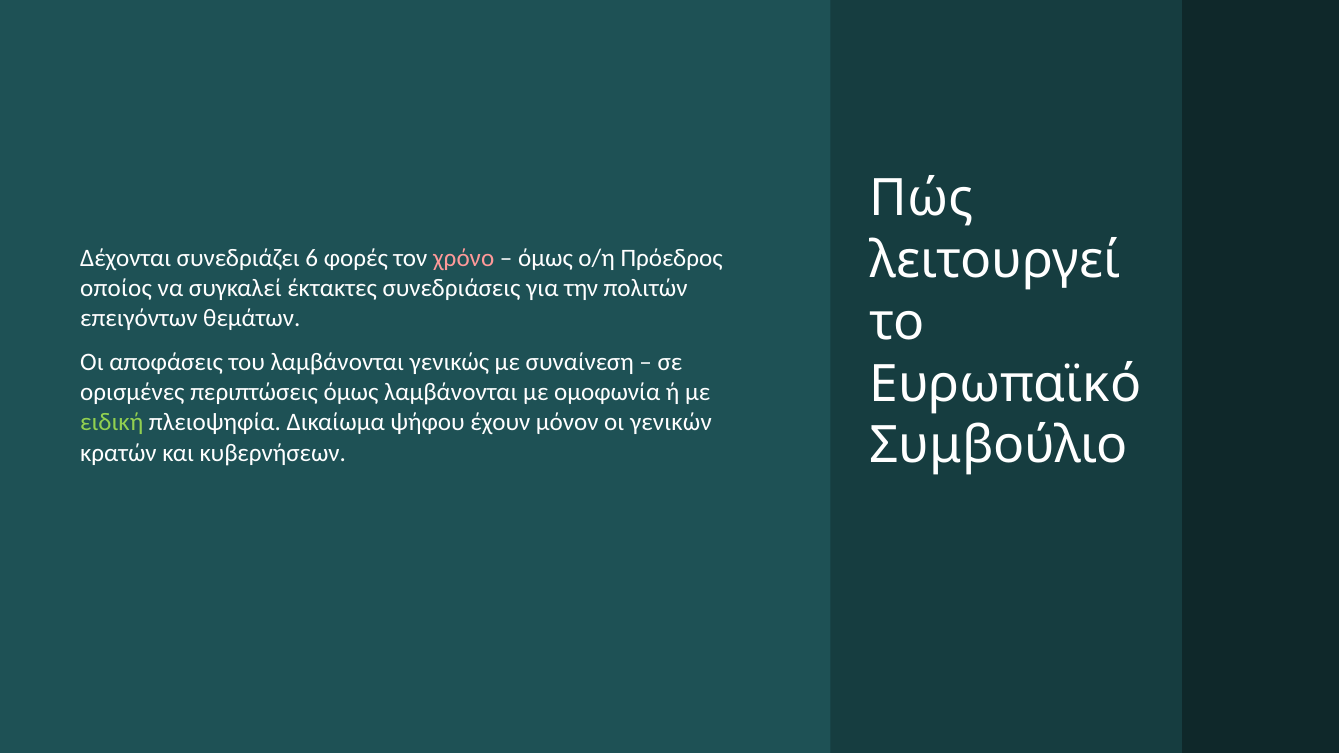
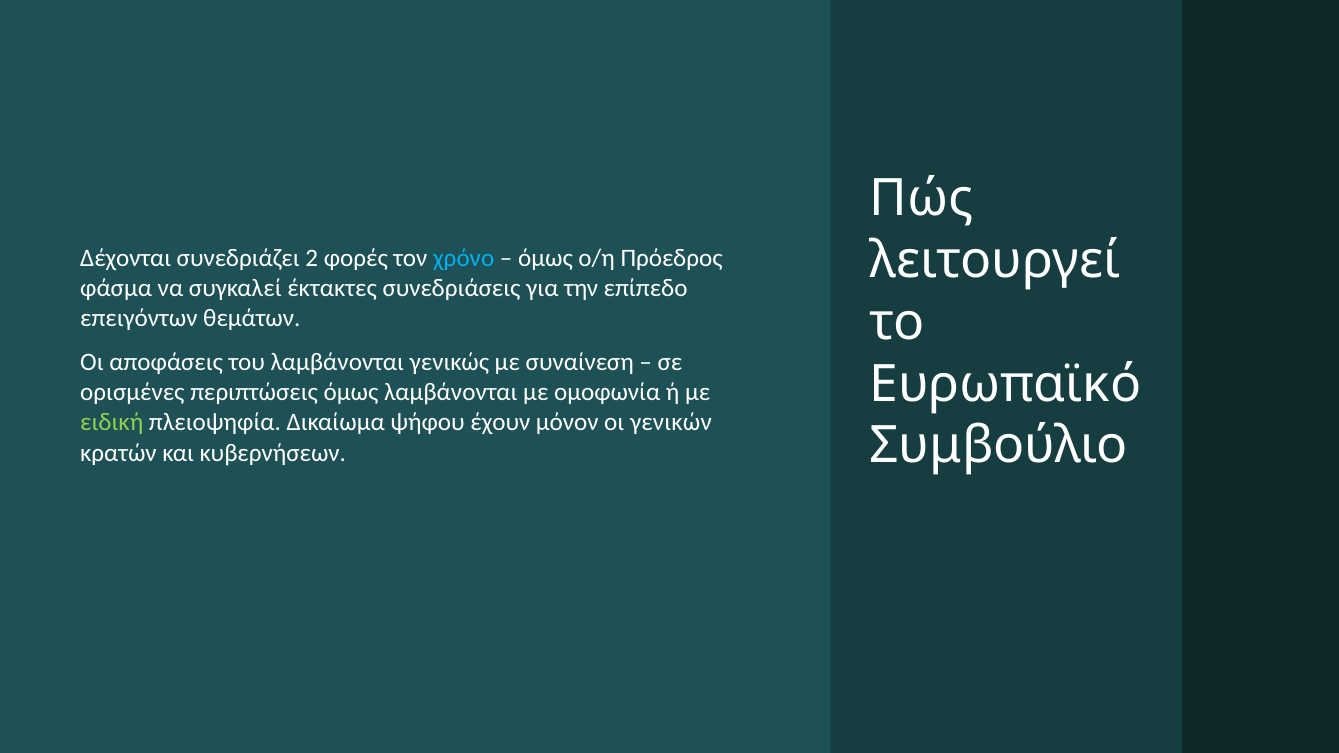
6: 6 -> 2 (312, 258)
χρόνο colour: pink -> light blue (464, 258)
οποίος: οποίος -> φάσμα (116, 288)
πολιτών: πολιτών -> επίπεδο (646, 288)
